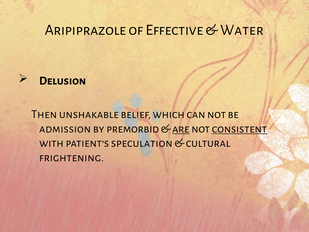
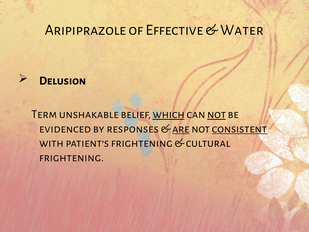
Then: Then -> Term (44, 114)
which underline: none -> present (169, 114)
not underline: none -> present (217, 114)
admission: admission -> evidenced (65, 128)
premorbid: premorbid -> responses (133, 128)
patient’s speculation: speculation -> frightening (142, 143)
